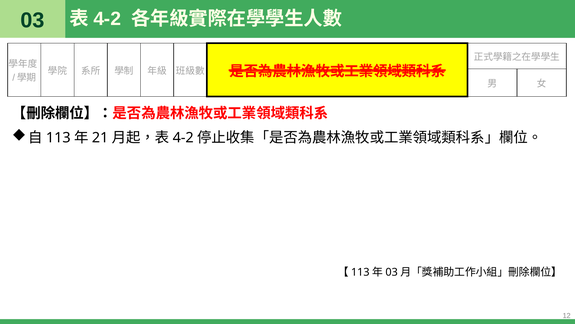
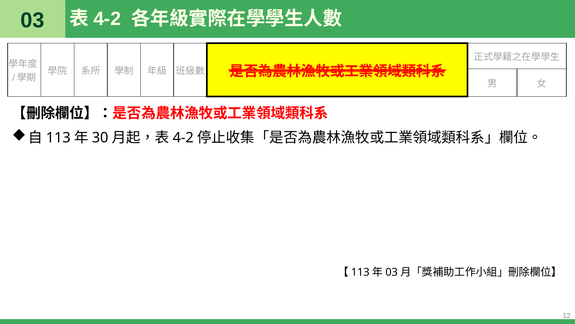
21: 21 -> 30 (100, 137)
